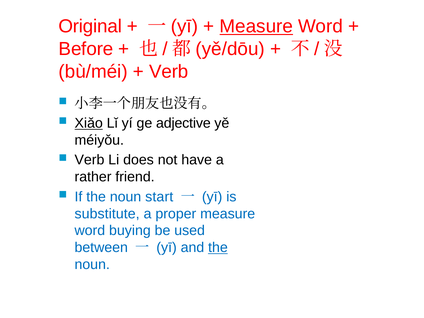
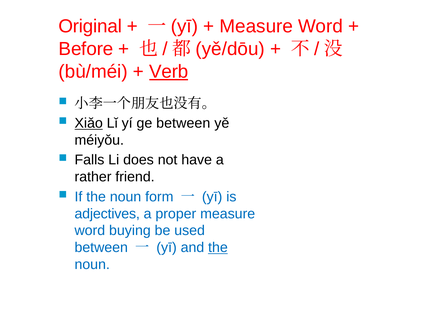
Measure underline: present -> none (256, 26)
Verb underline: none -> present (169, 72)
ge adjective: adjective -> between (183, 123)
Verb: Verb -> Falls (89, 160)
start: start -> form (159, 197)
substitute: substitute -> adjectives (107, 214)
